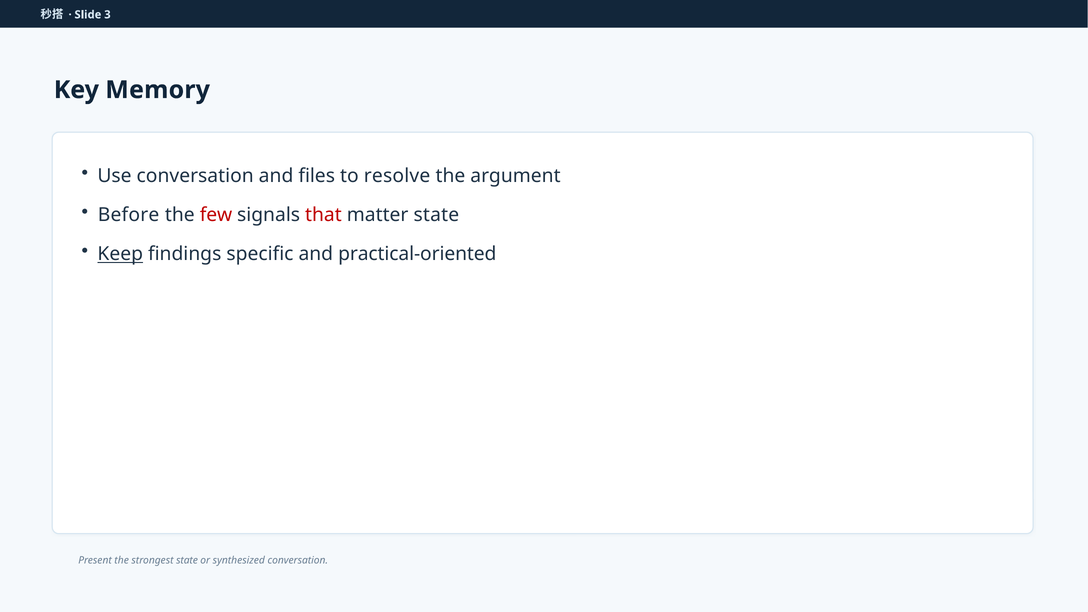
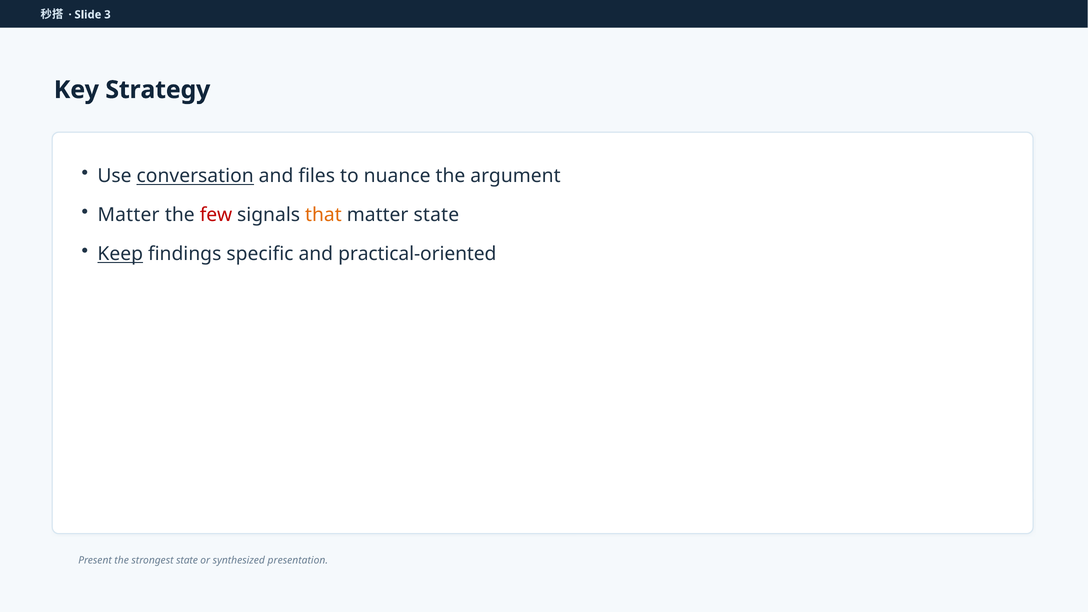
Memory: Memory -> Strategy (158, 90)
conversation underline: none -> present (195, 176)
resolve: resolve -> nuance (397, 176)
Before: Before -> Matter (129, 215)
that colour: red -> orange (323, 215)
synthesized conversation: conversation -> presentation (298, 560)
